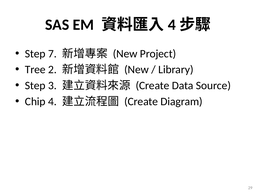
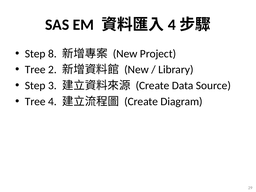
7: 7 -> 8 (52, 54)
Chip: Chip -> Tree (35, 102)
